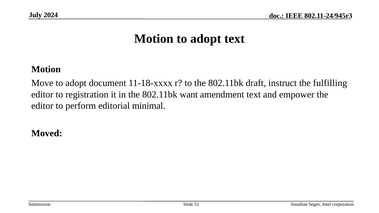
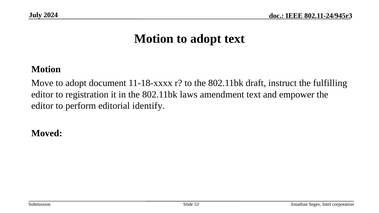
want: want -> laws (189, 94)
minimal: minimal -> identify (149, 106)
